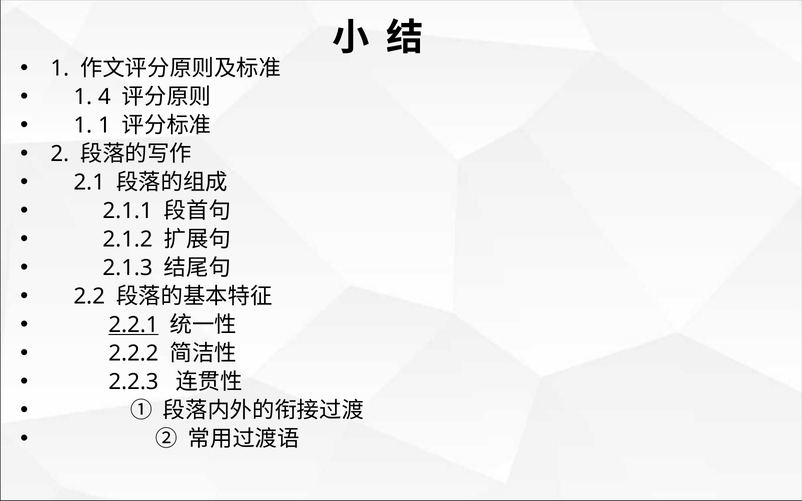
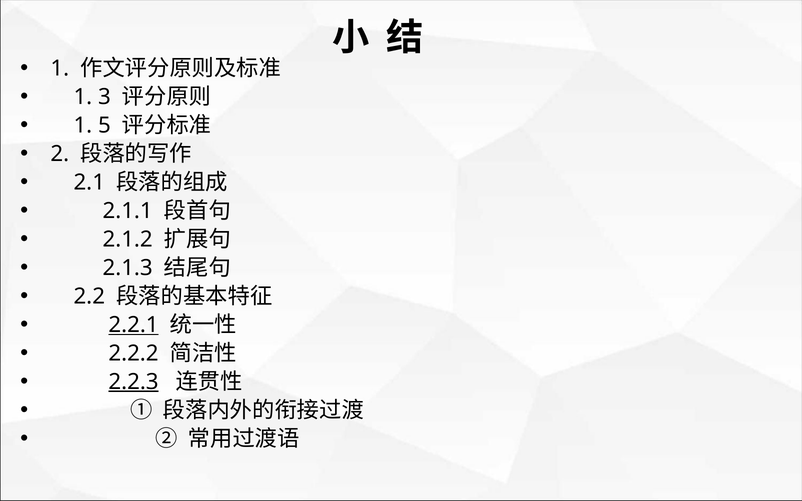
4: 4 -> 3 (104, 97)
1 1: 1 -> 5 (104, 125)
2.2.3 underline: none -> present (134, 382)
